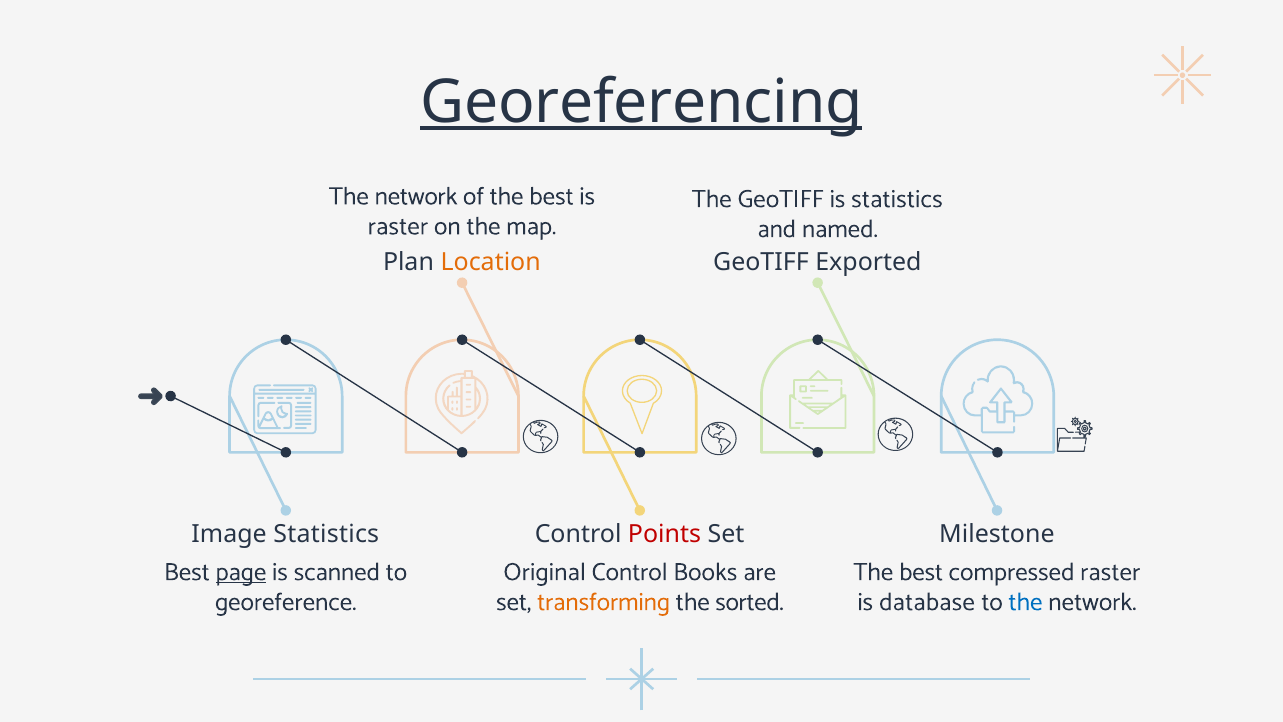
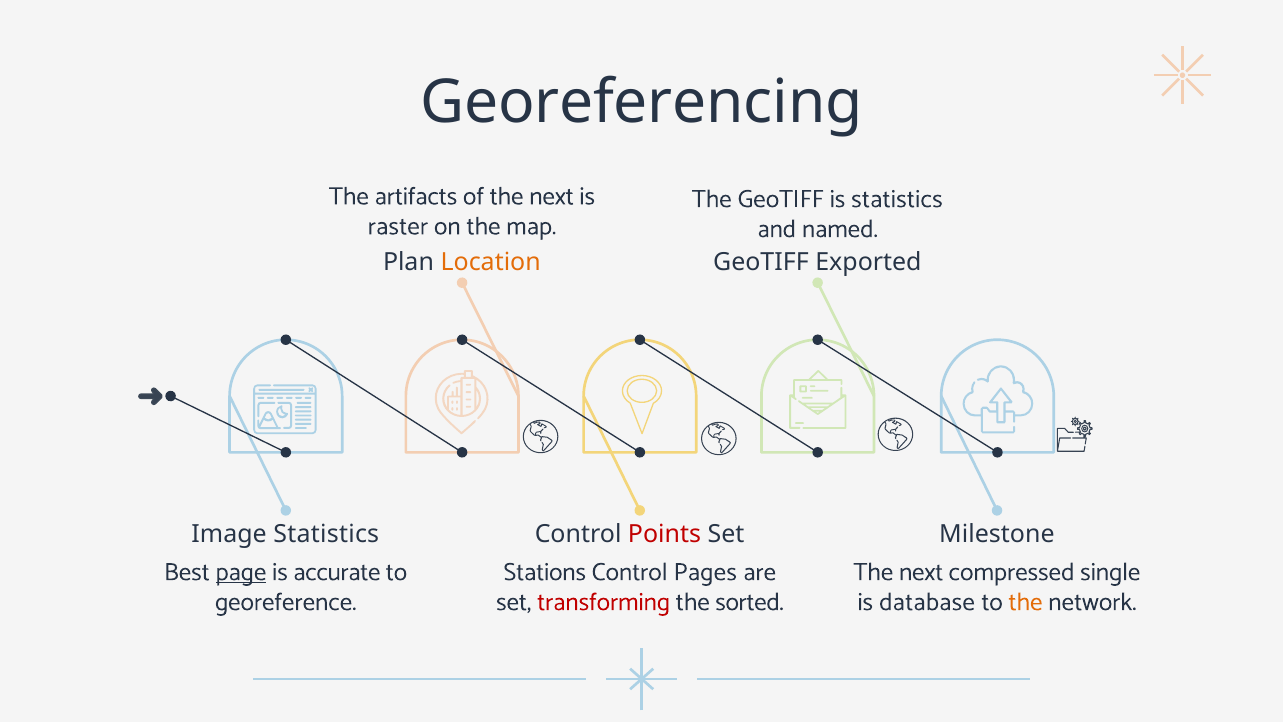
Georeferencing underline: present -> none (641, 102)
network: network -> artifacts (416, 196)
of the best: best -> next (552, 196)
scanned: scanned -> accurate (337, 572)
Original: Original -> Stations (545, 572)
Books: Books -> Pages (705, 572)
best: best -> next (921, 572)
compressed raster: raster -> single (1110, 572)
transforming colour: orange -> red (604, 602)
the colour: blue -> orange (1026, 602)
